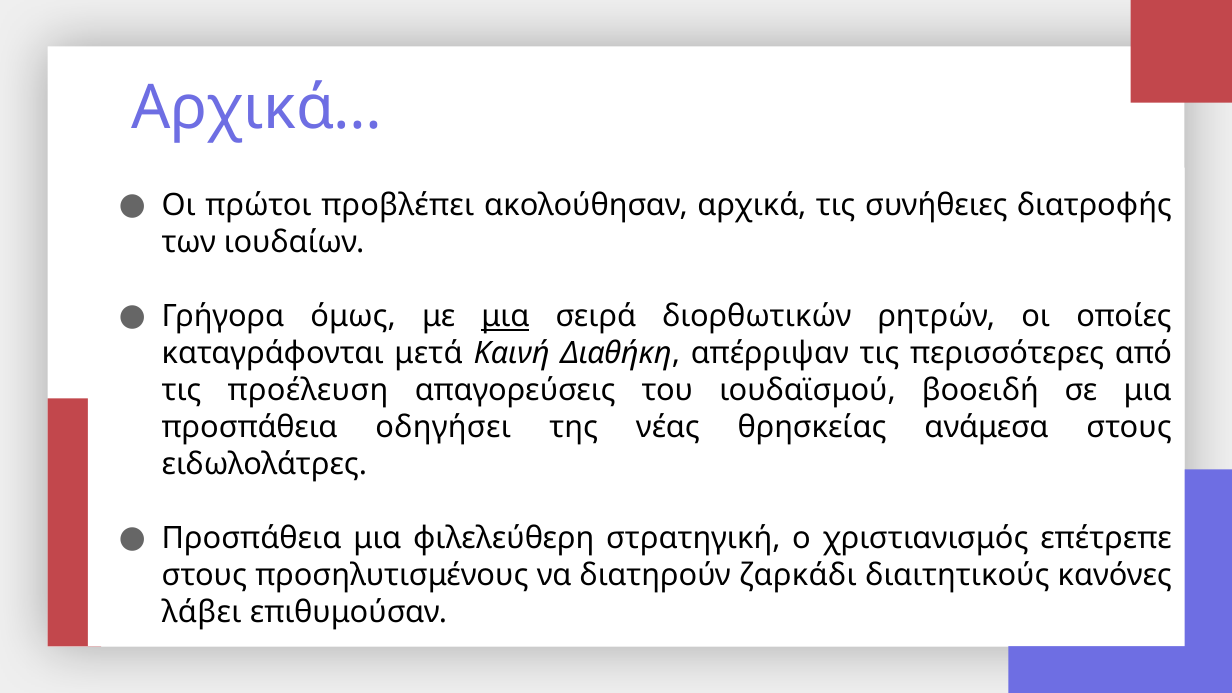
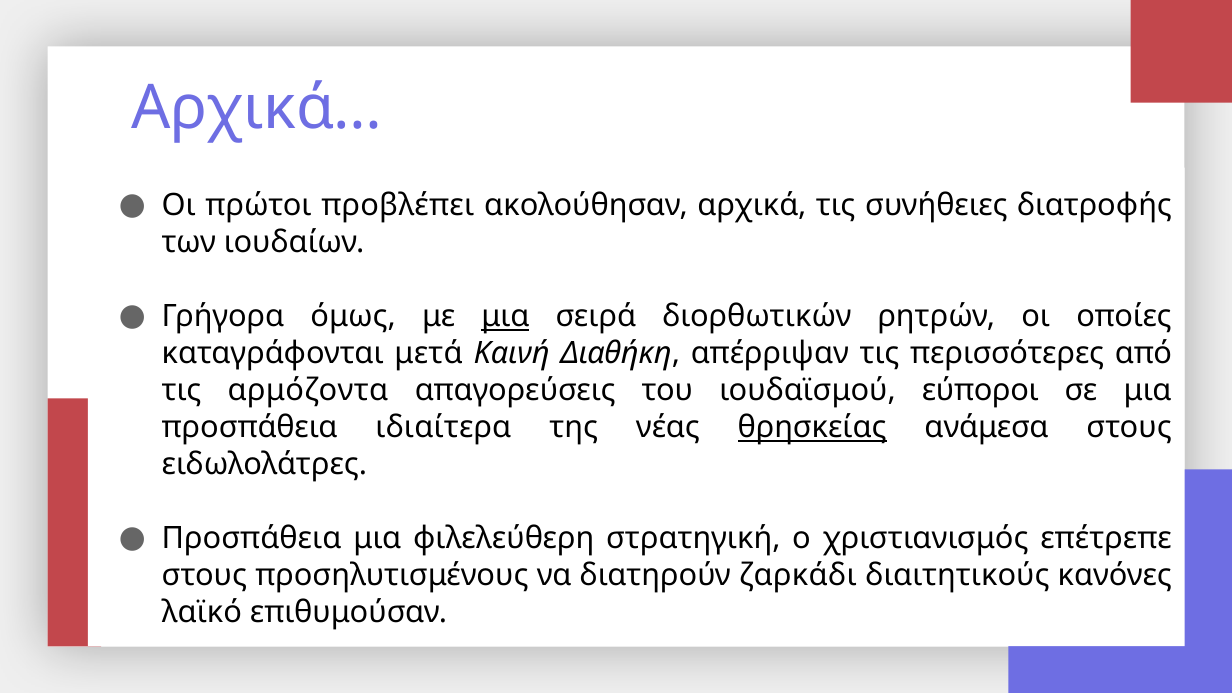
προέλευση: προέλευση -> αρμόζοντα (308, 391)
βοοειδή: βοοειδή -> εύποροι (980, 391)
οδηγήσει: οδηγήσει -> ιδιαίτερα (443, 427)
θρησκείας underline: none -> present (812, 427)
λάβει: λάβει -> λαϊκό (202, 612)
